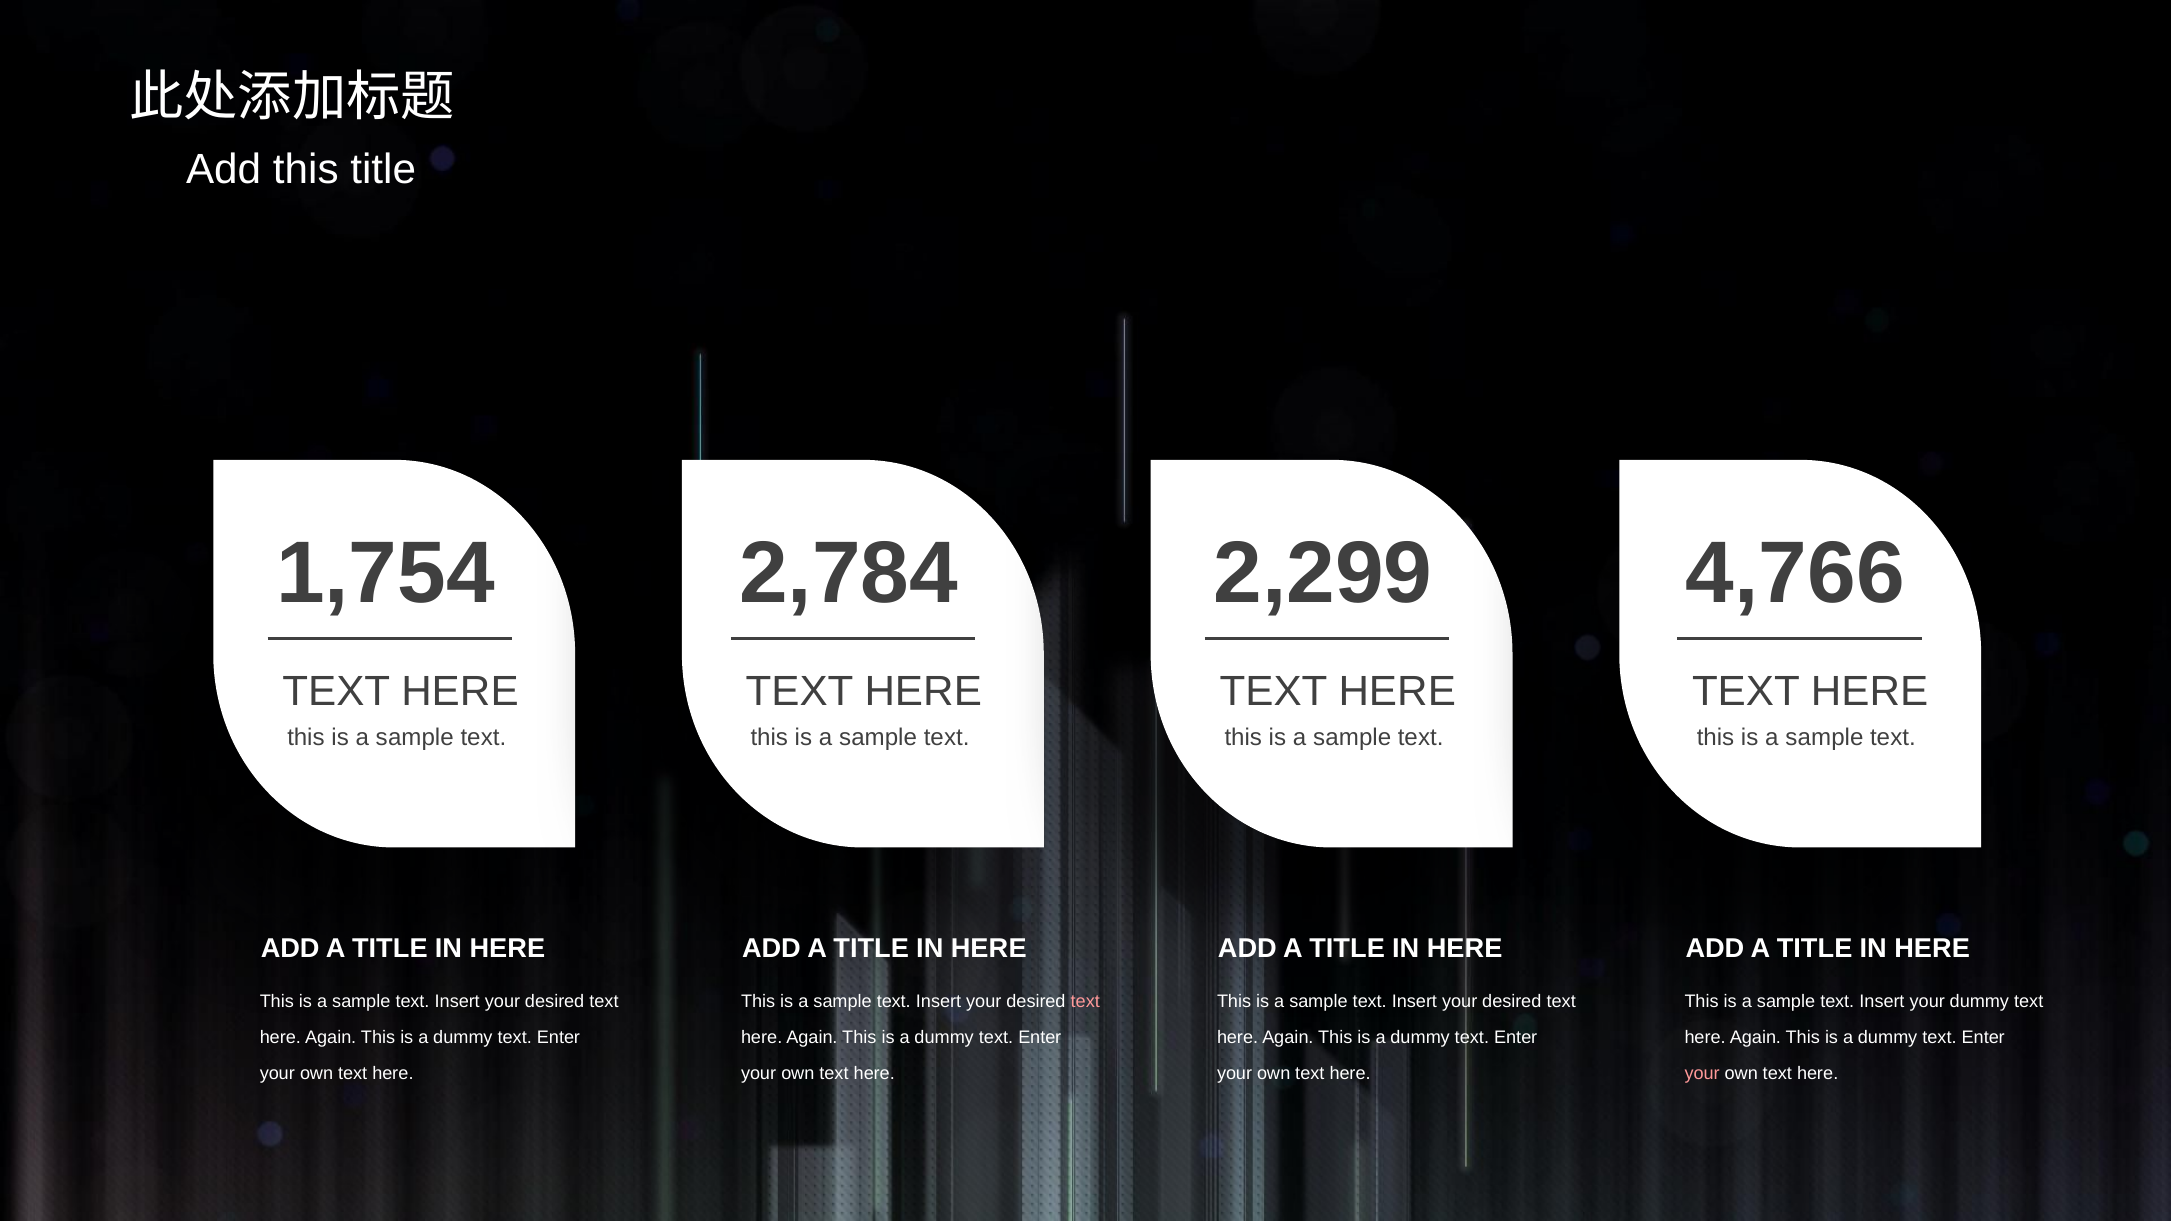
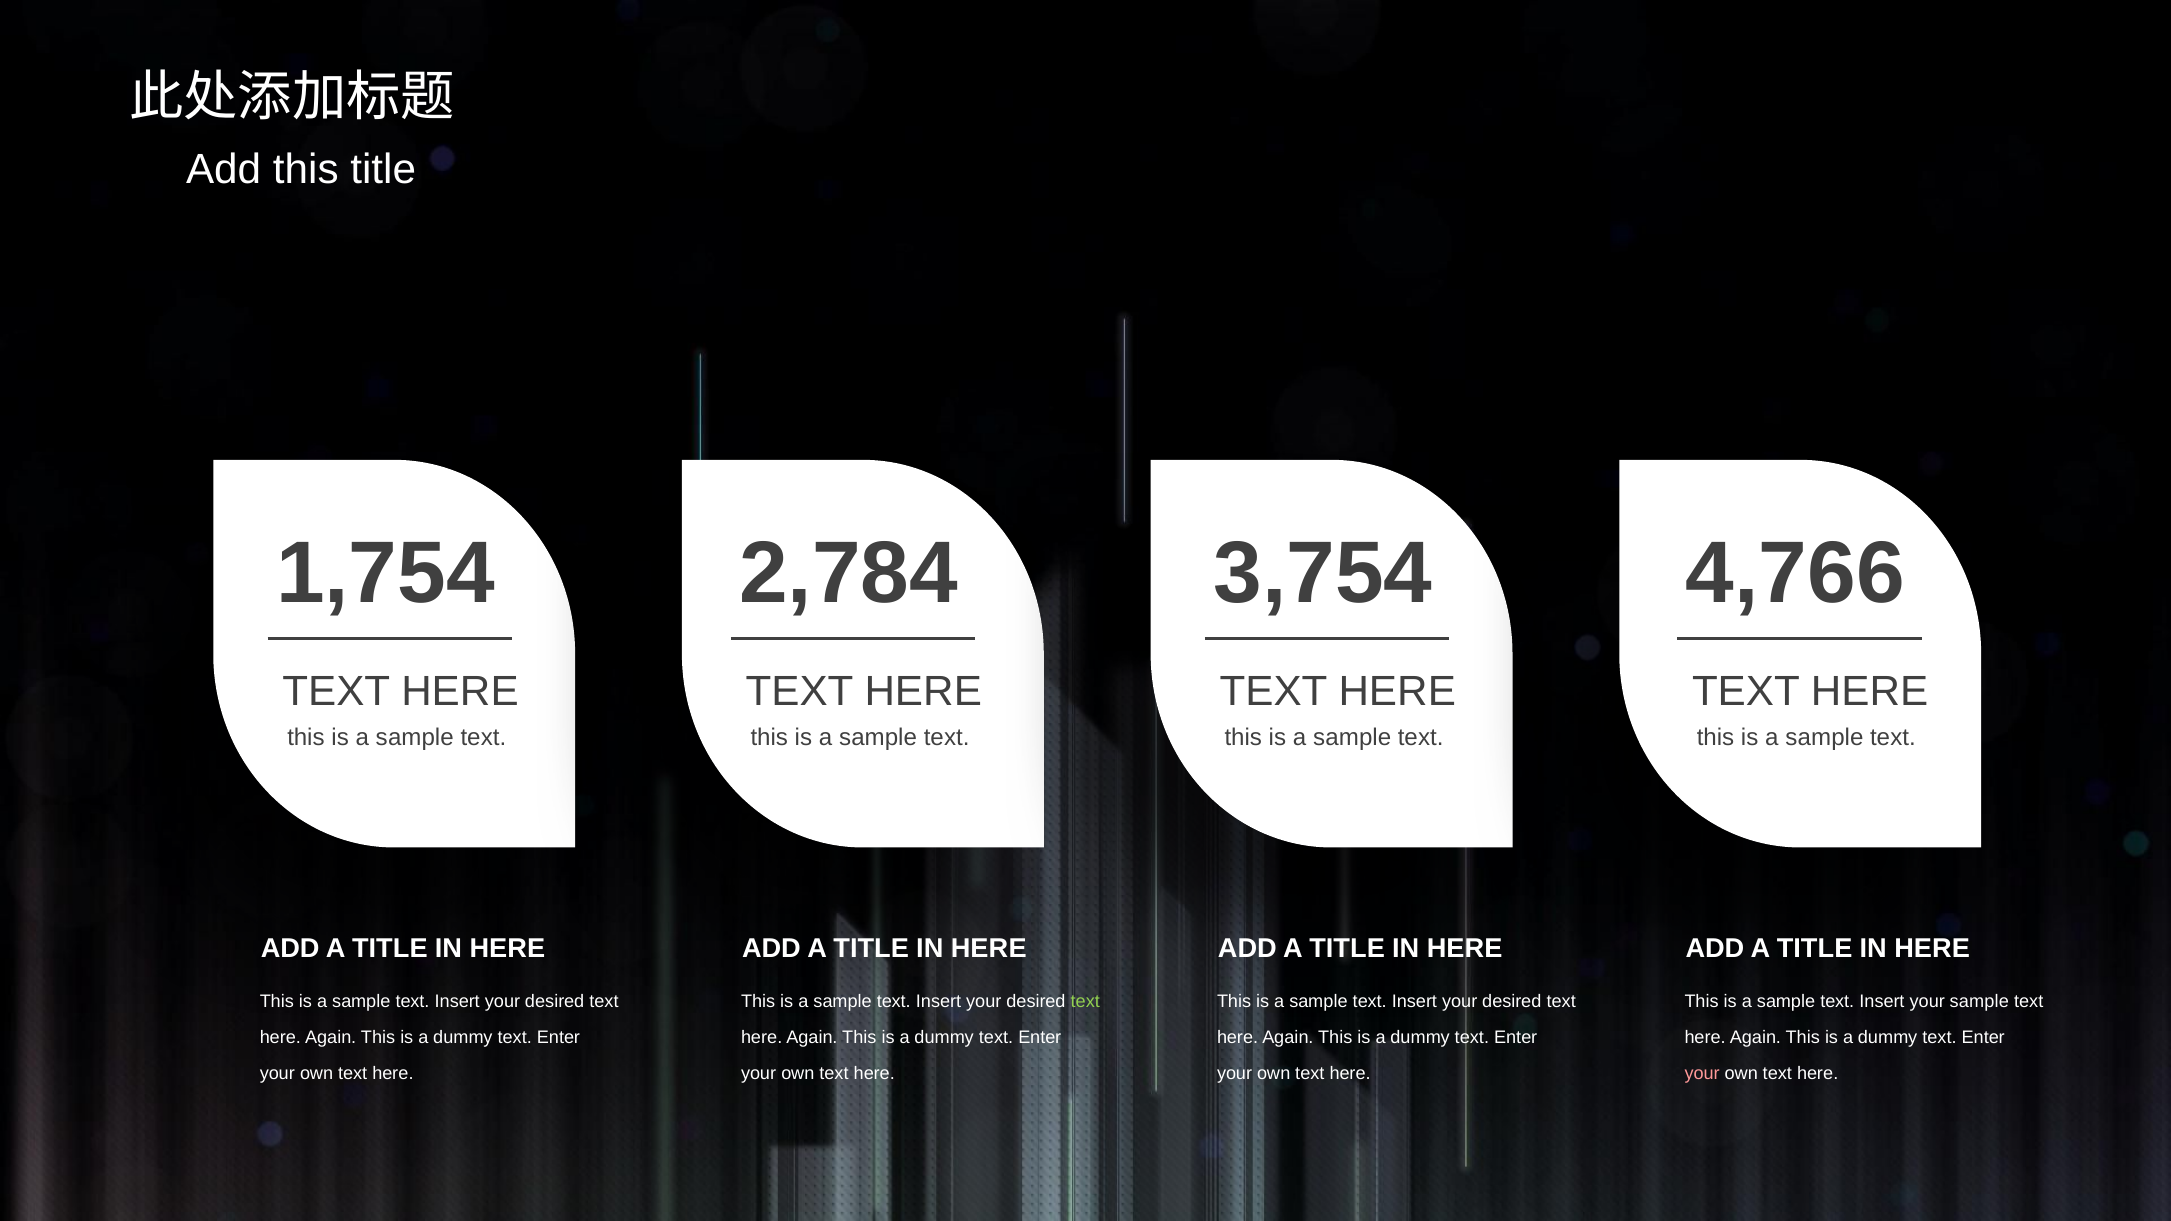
2,299: 2,299 -> 3,754 (1323, 573)
text colour: pink -> light green (1085, 1002)
your dummy: dummy -> sample (1979, 1002)
